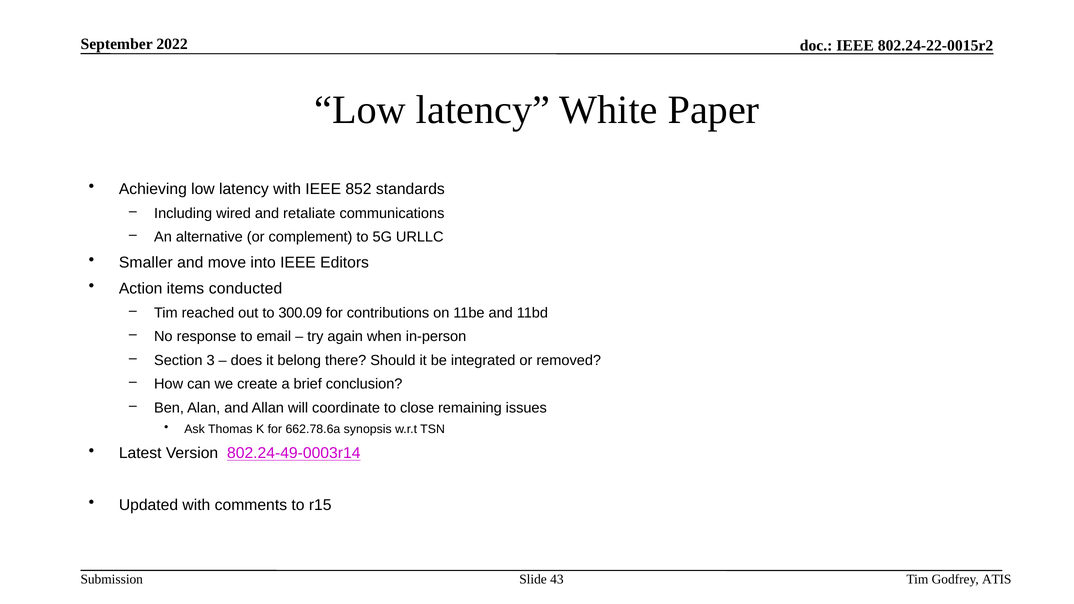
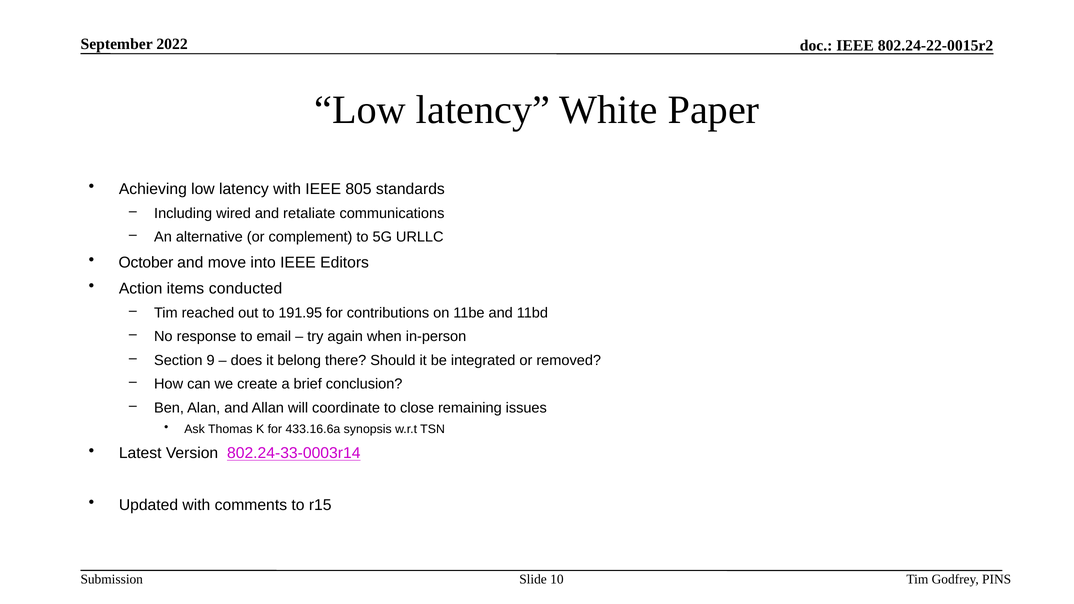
852: 852 -> 805 (358, 189)
Smaller: Smaller -> October (146, 263)
300.09: 300.09 -> 191.95 (300, 313)
3: 3 -> 9 (211, 360)
662.78.6a: 662.78.6a -> 433.16.6a (313, 429)
802.24-49-0003r14: 802.24-49-0003r14 -> 802.24-33-0003r14 (294, 453)
43: 43 -> 10 (557, 579)
ATIS: ATIS -> PINS (997, 579)
